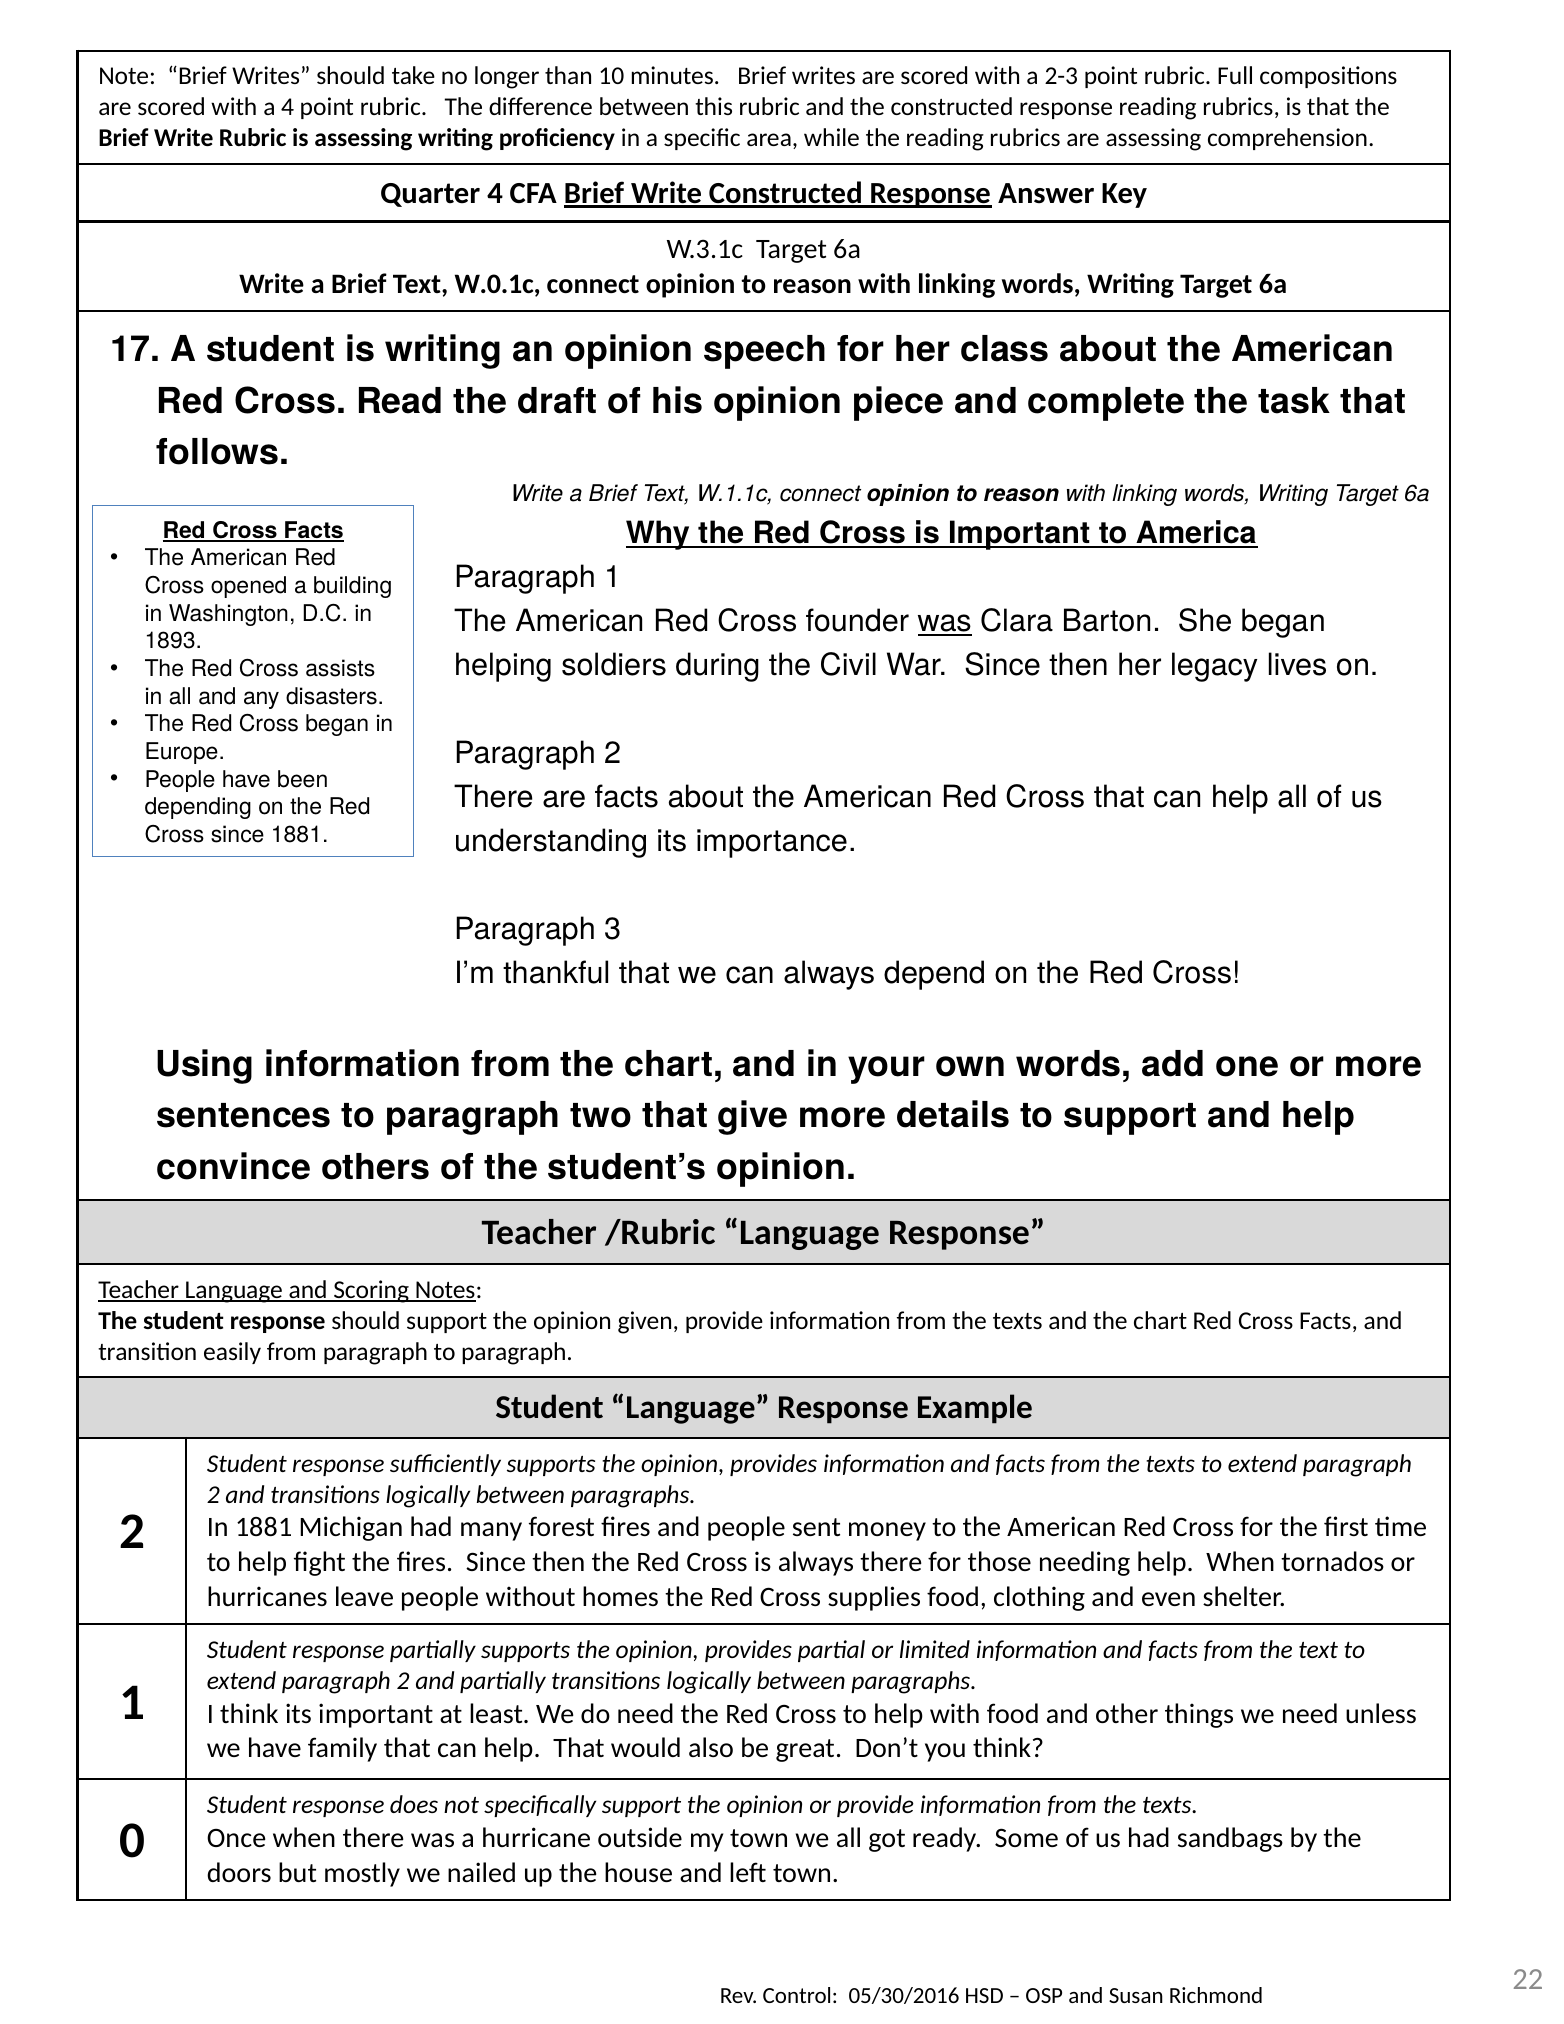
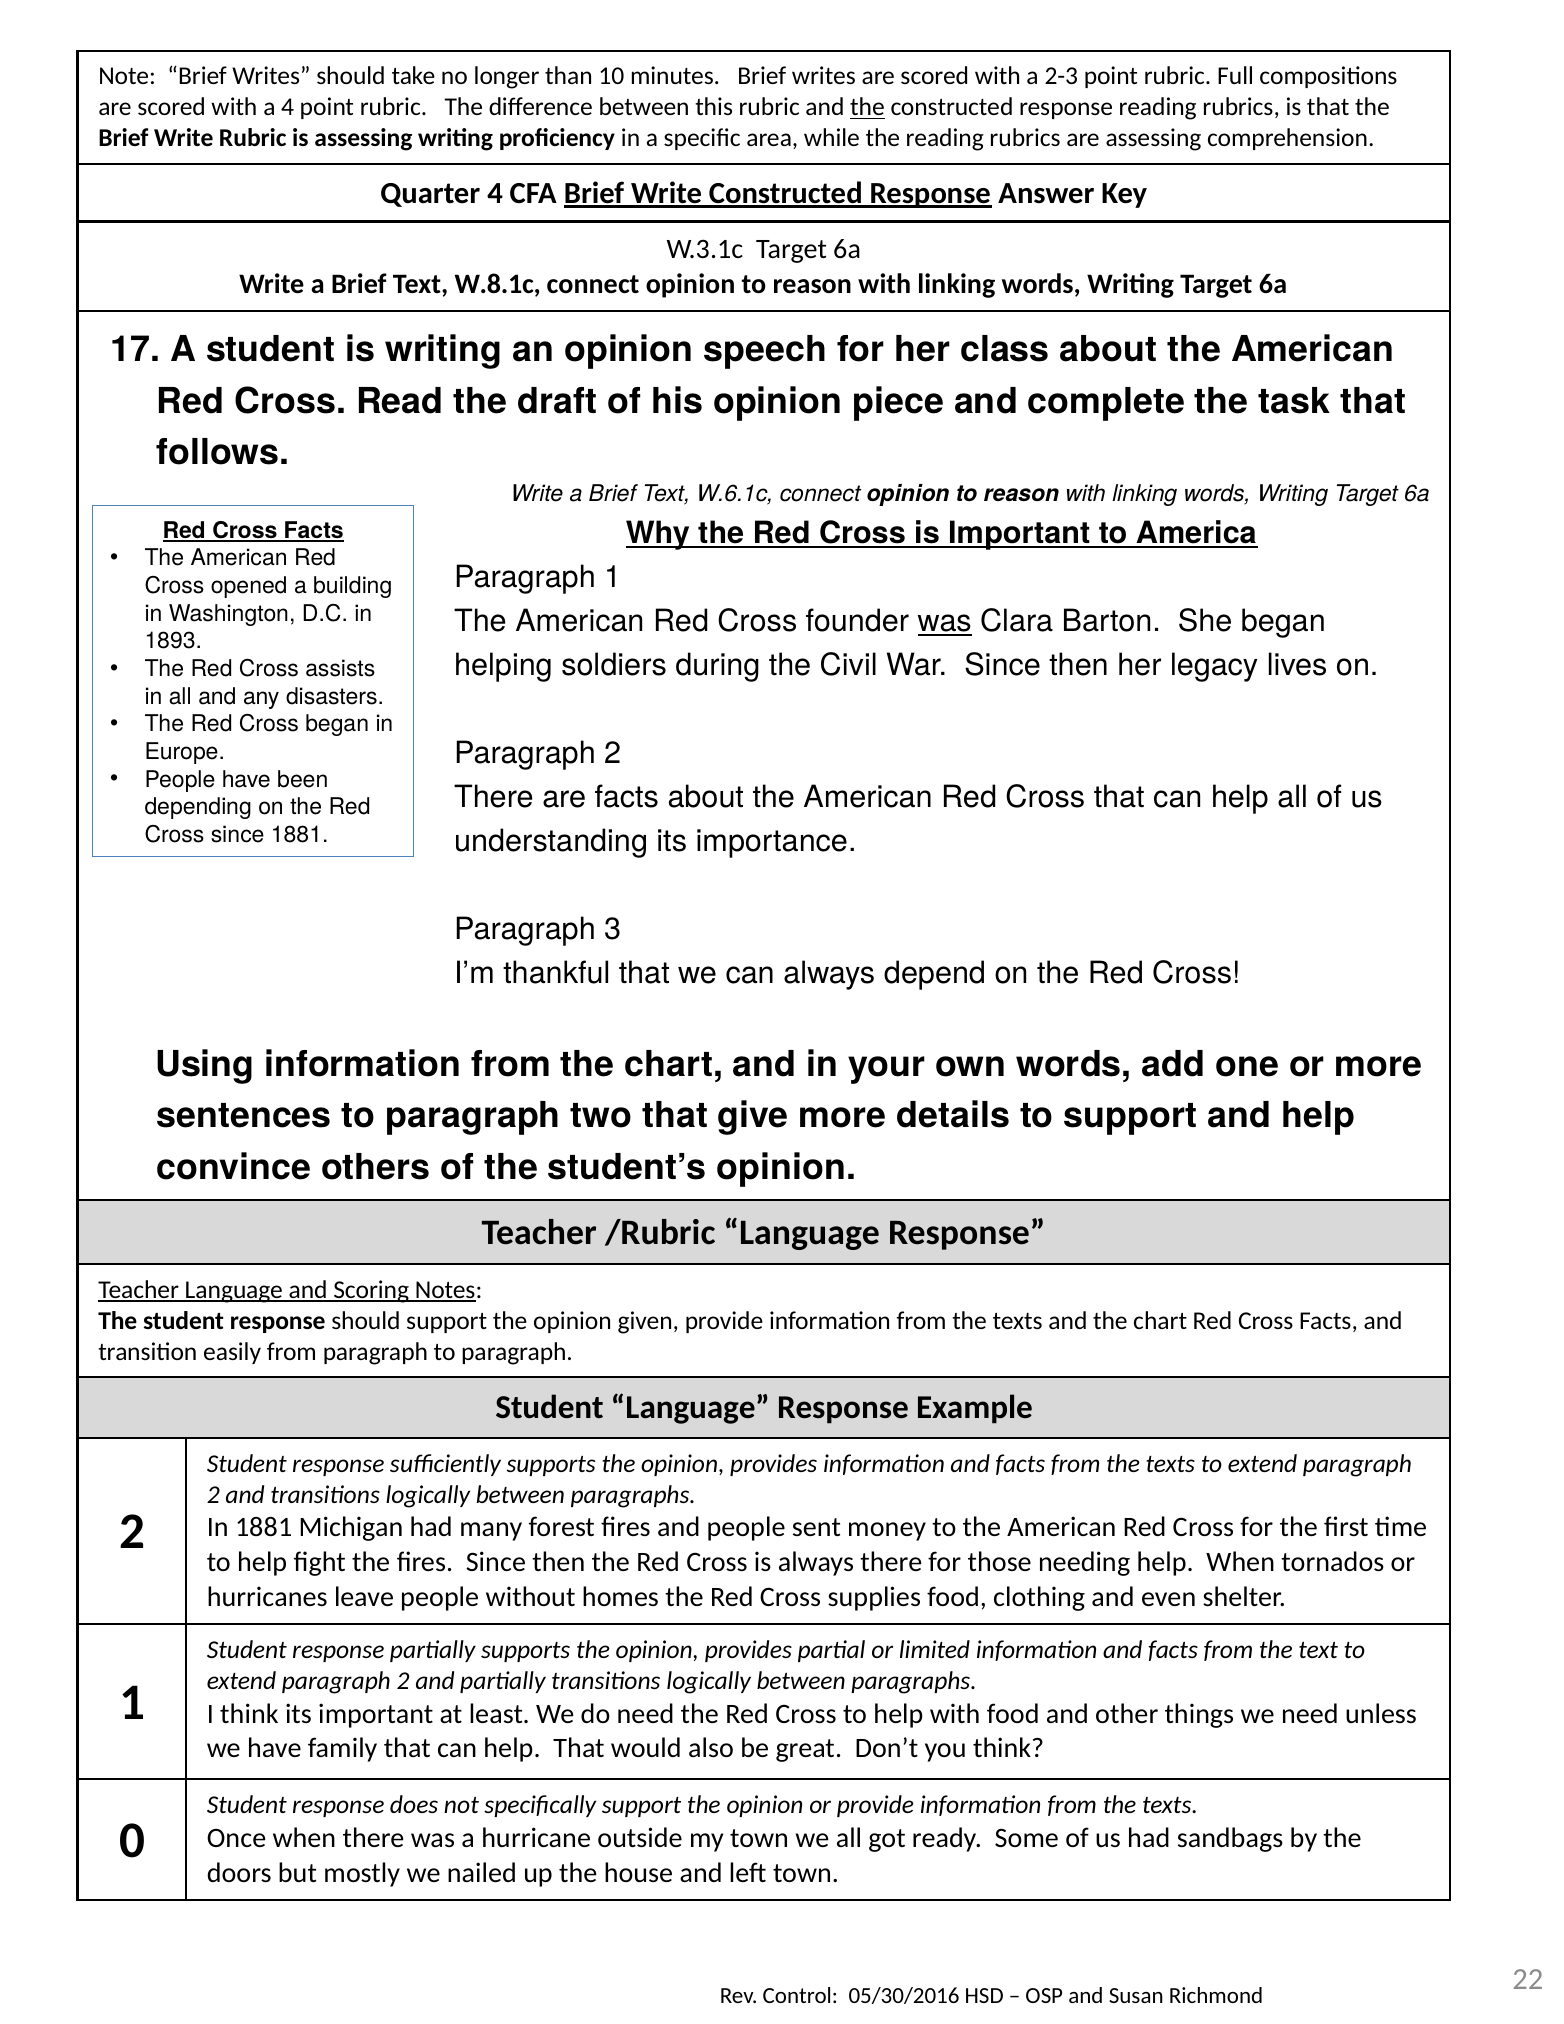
the underline: none -> present (867, 107)
W.0.1c: W.0.1c -> W.8.1c (498, 284)
W.1.1c: W.1.1c -> W.6.1c (735, 494)
